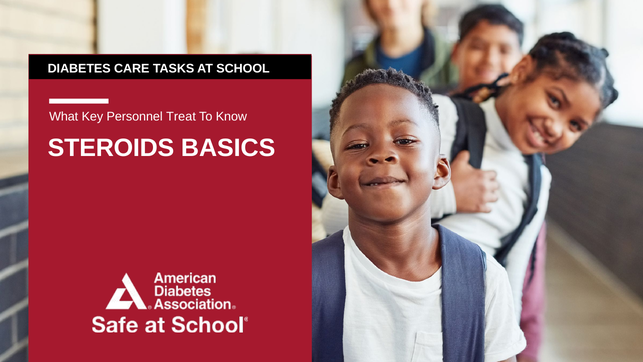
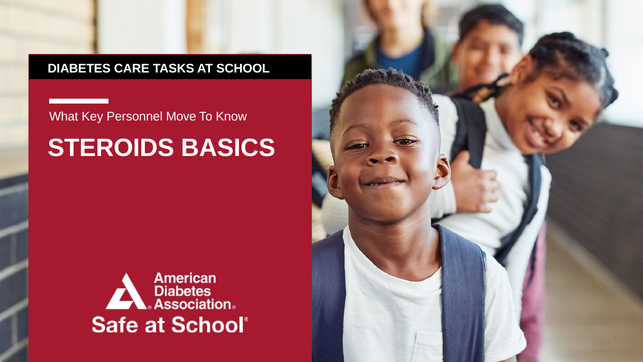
Treat: Treat -> Move (181, 117)
